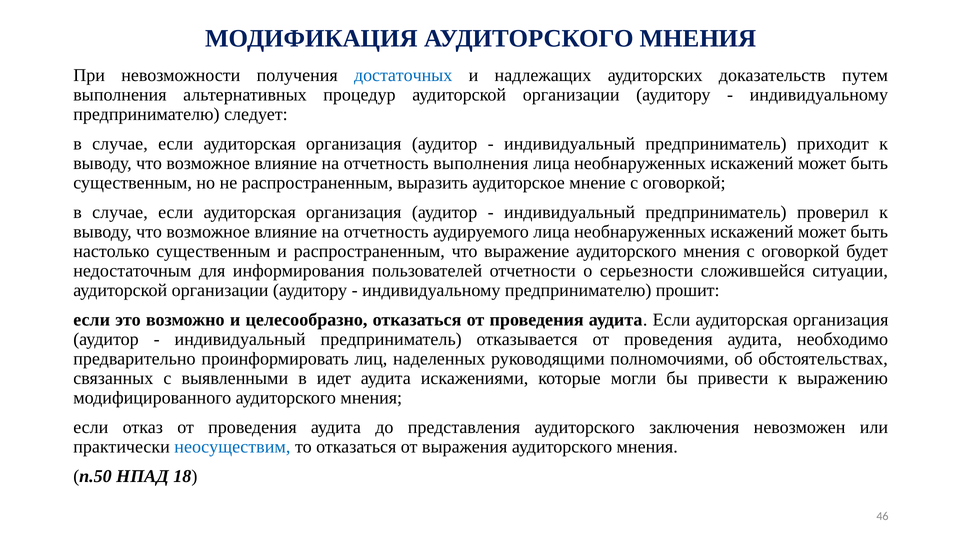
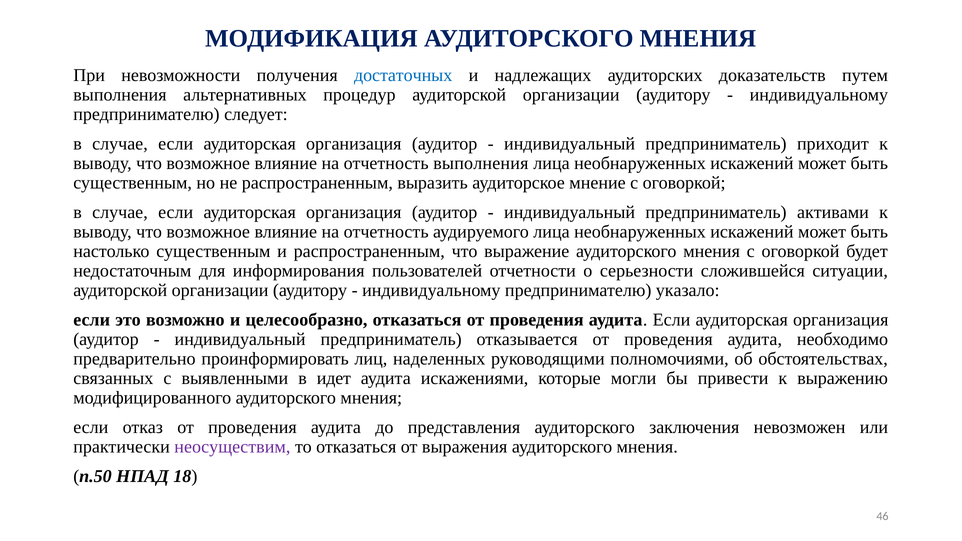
проверил: проверил -> активами (833, 212)
прошит: прошит -> указало (688, 290)
неосуществим colour: blue -> purple (232, 447)
